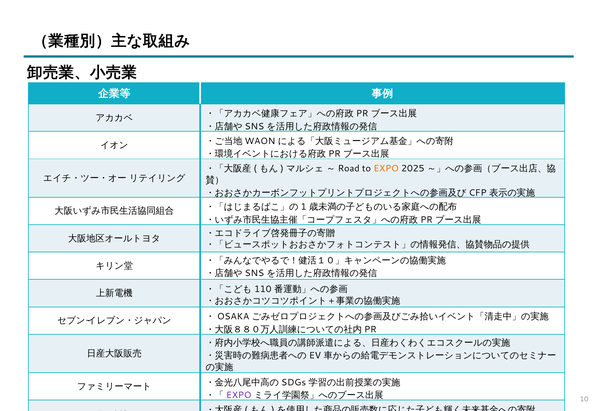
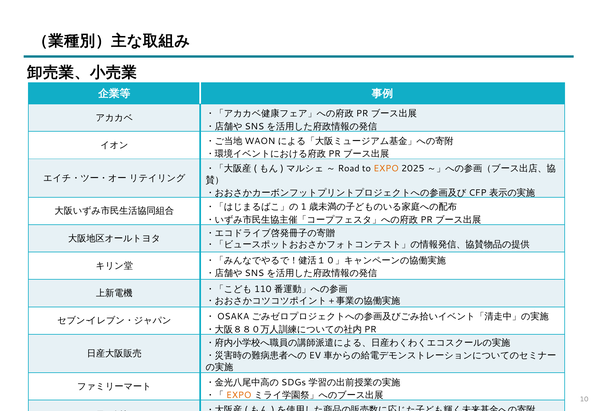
EXPO colour: purple -> orange (239, 395)
